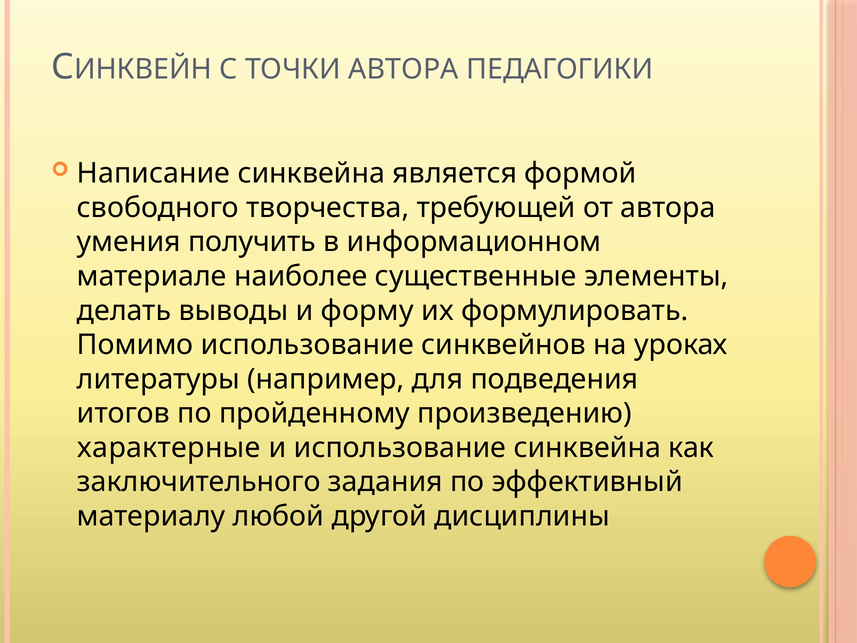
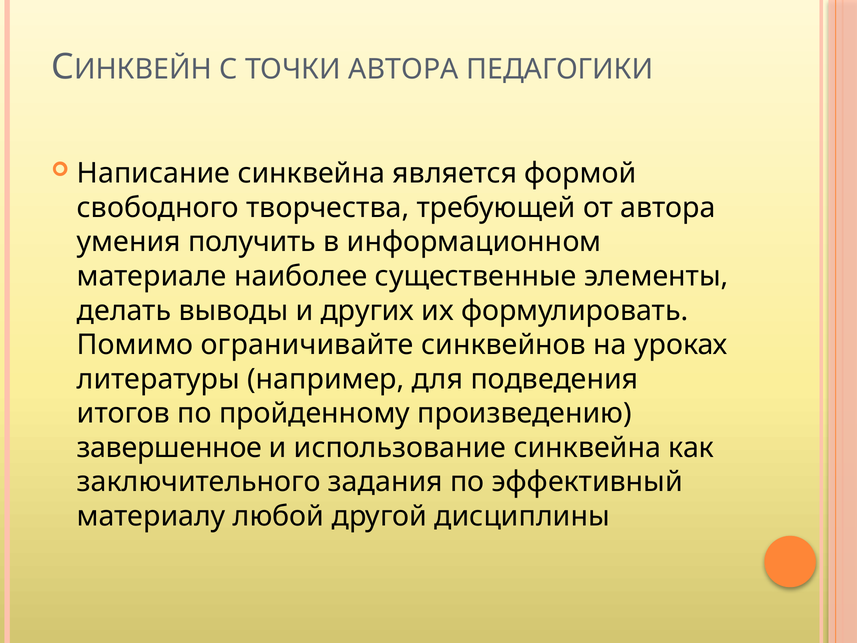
форму: форму -> других (367, 310)
Помимо использование: использование -> ограничивайте (307, 345)
характерные: характерные -> завершенное (169, 448)
